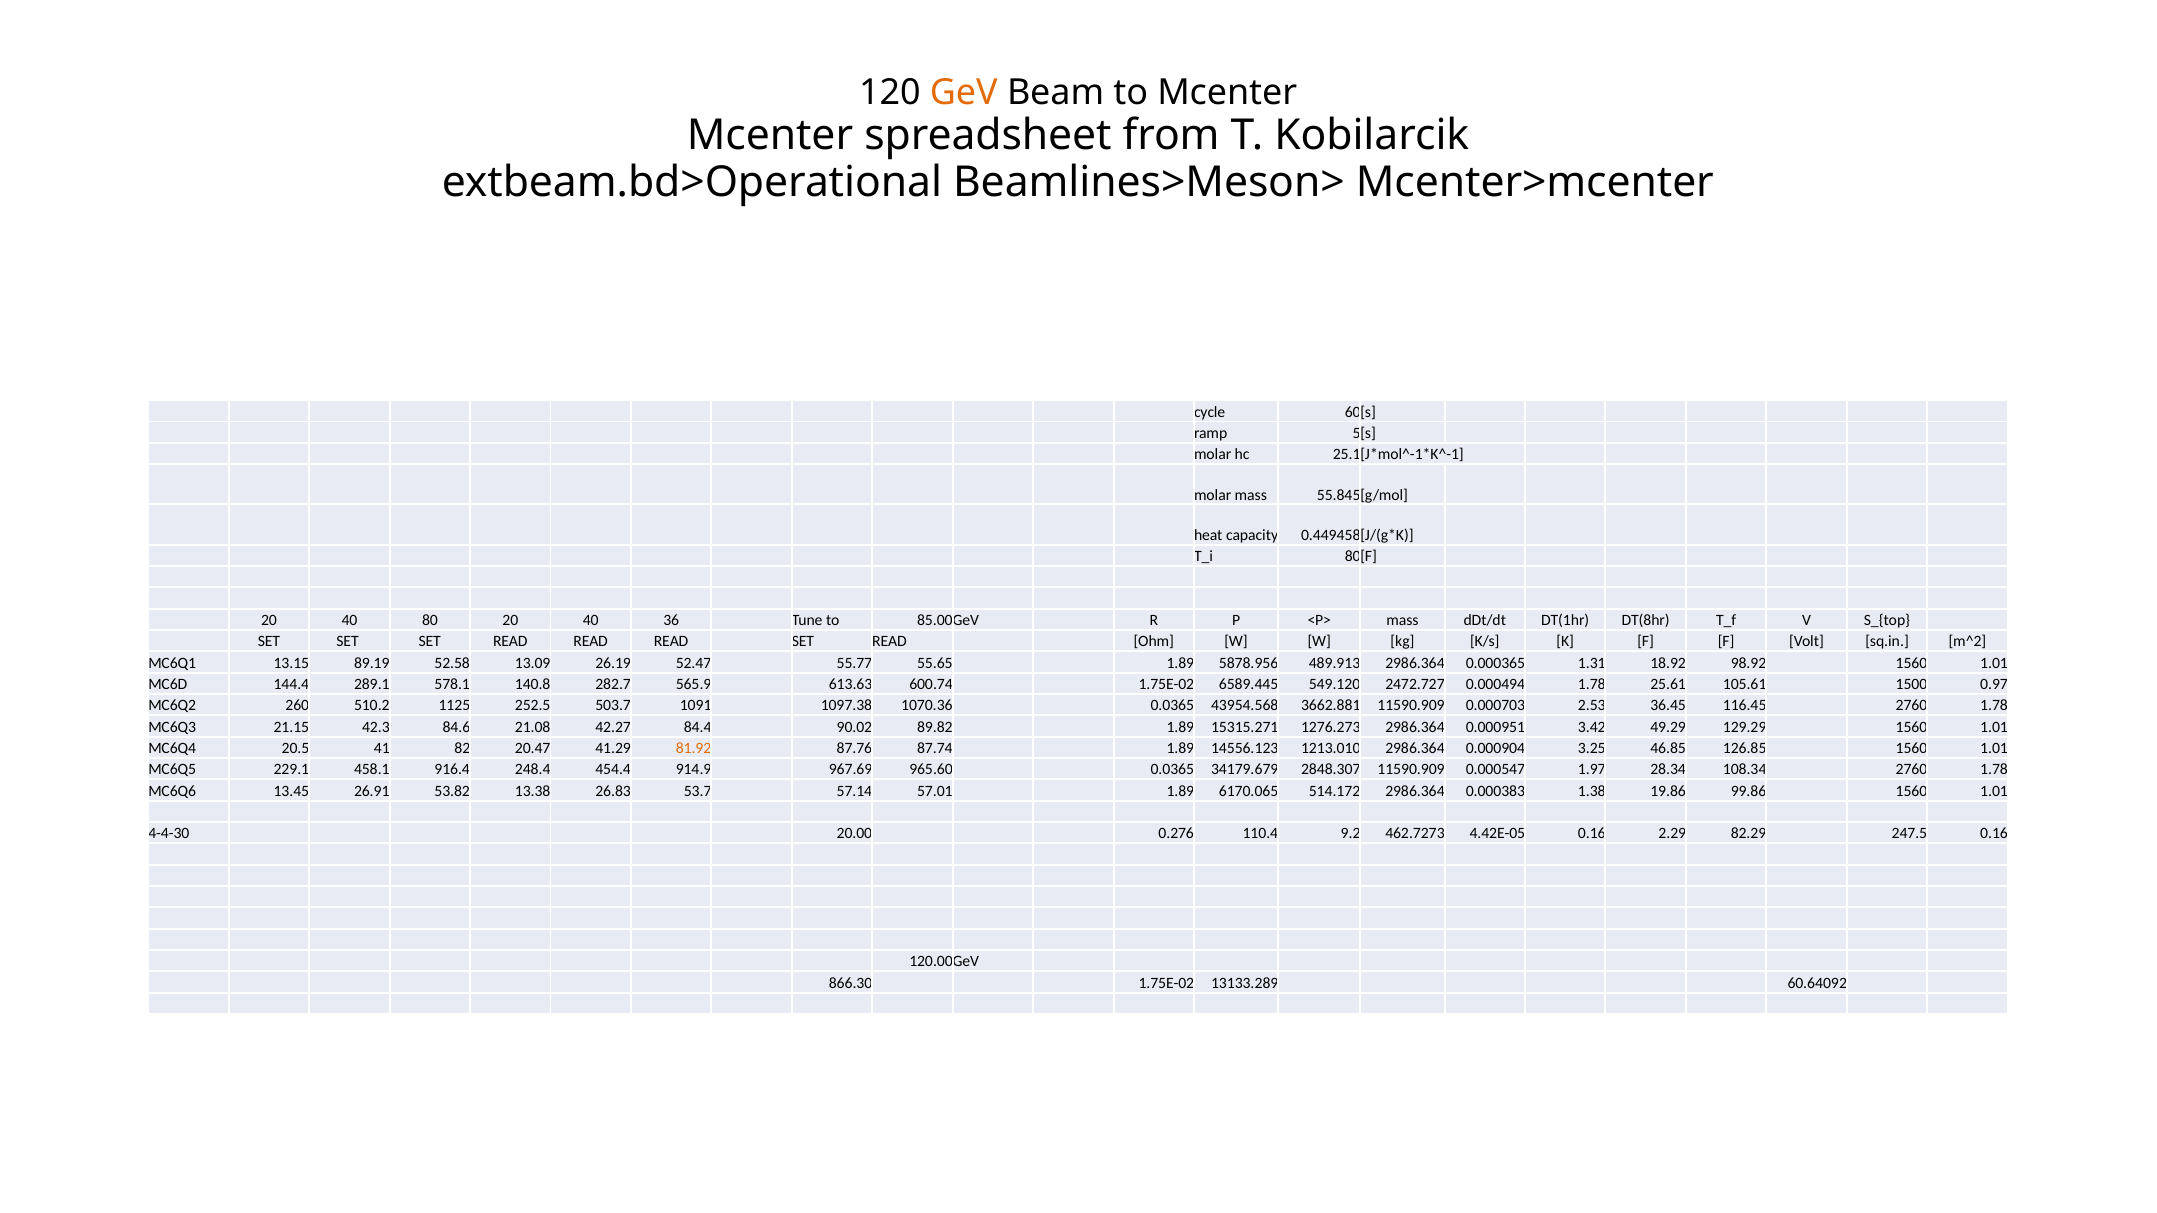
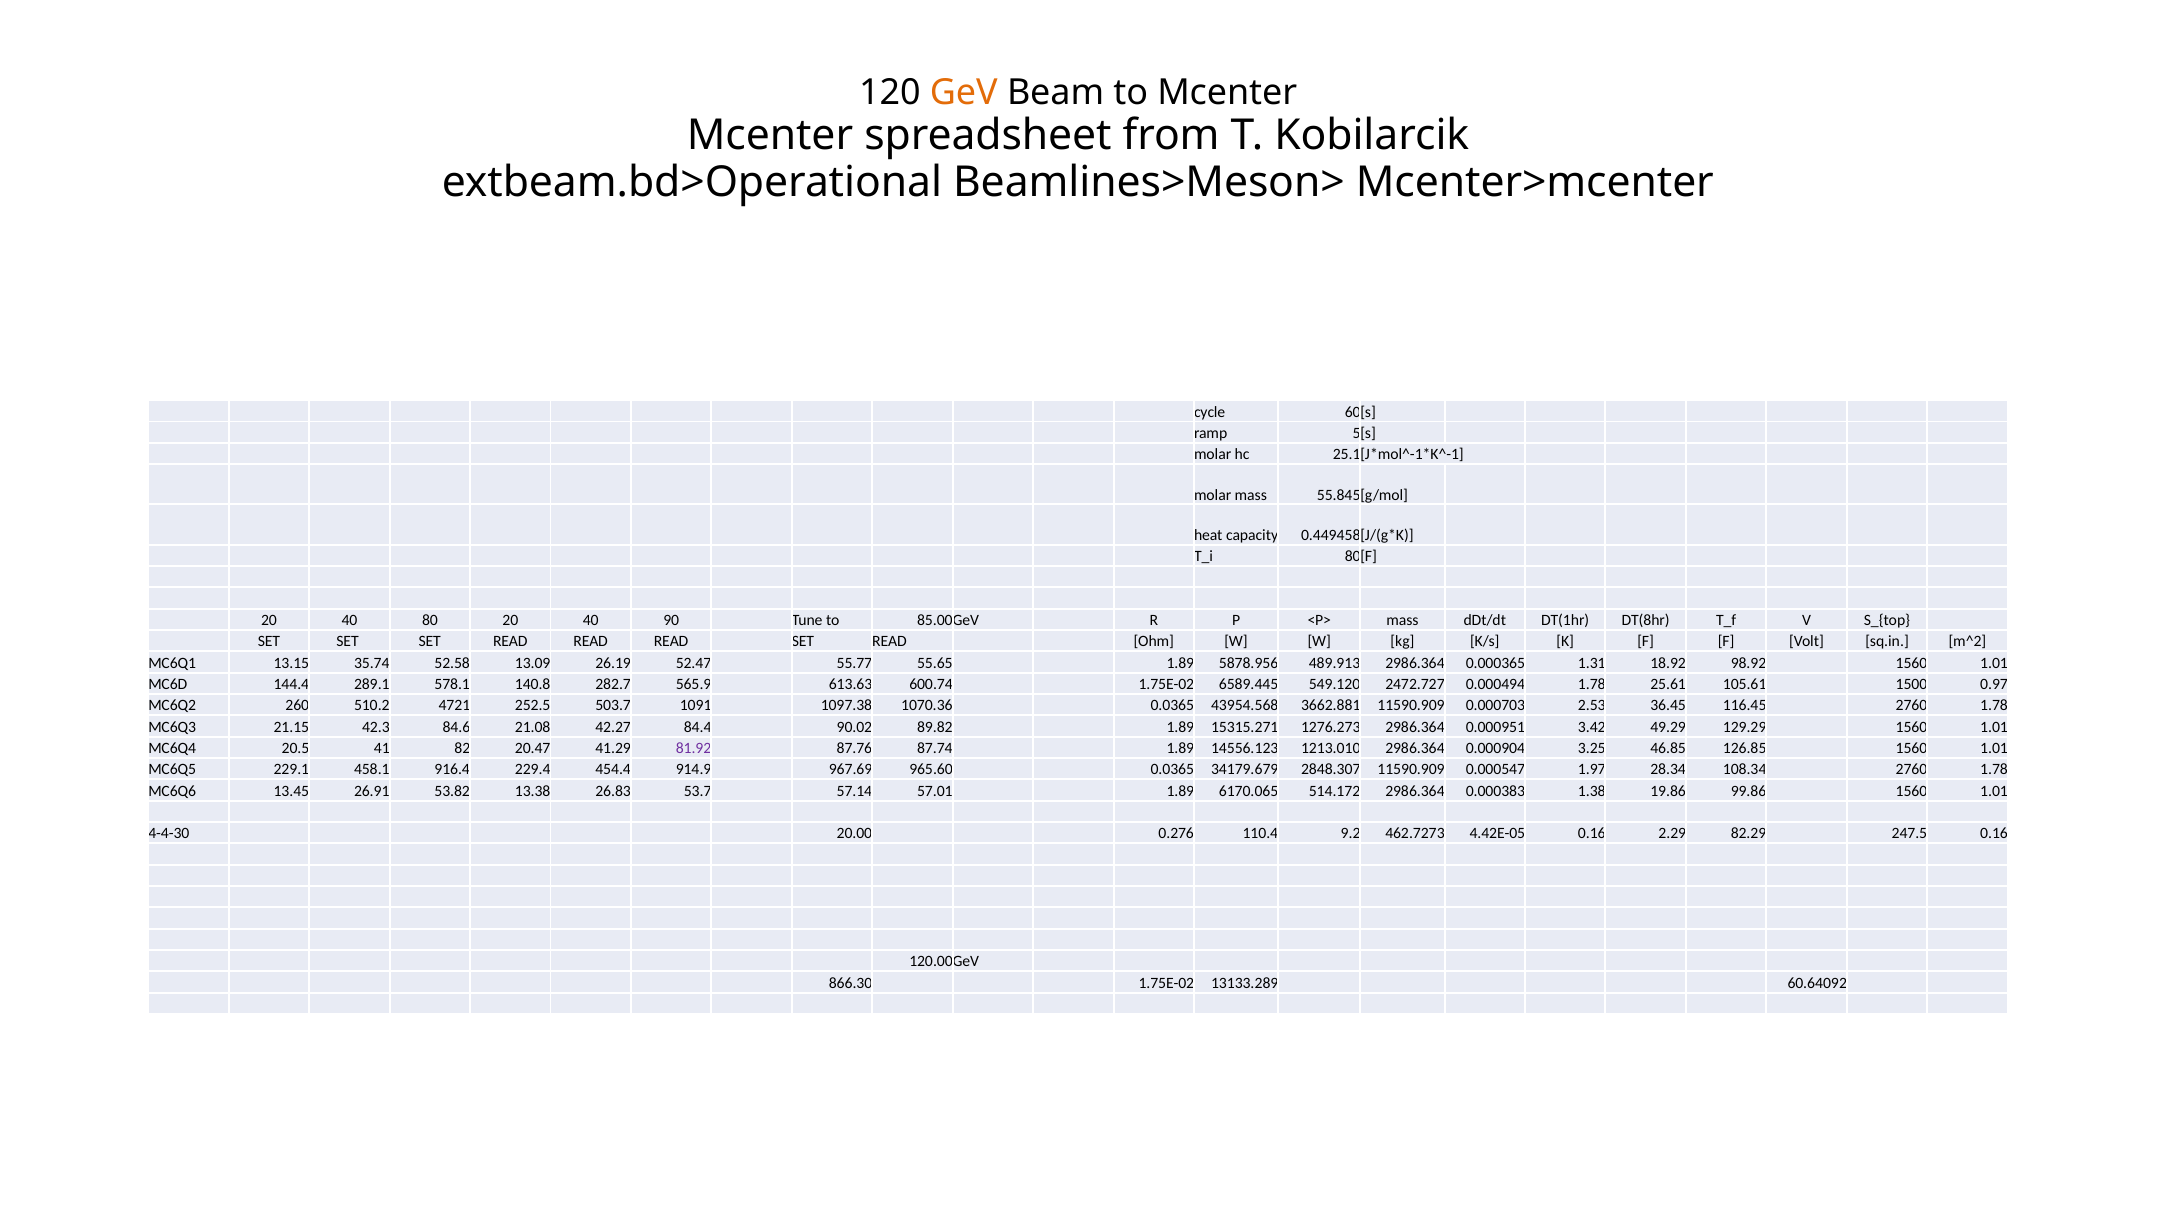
36: 36 -> 90 (671, 621)
89.19: 89.19 -> 35.74 (372, 663)
1125: 1125 -> 4721 (454, 706)
81.92 colour: orange -> purple (694, 749)
248.4: 248.4 -> 229.4 (533, 770)
